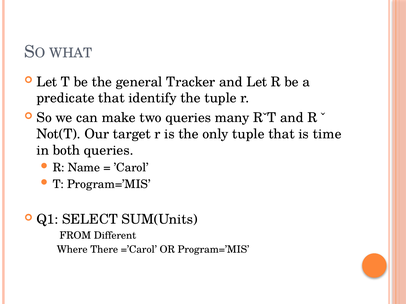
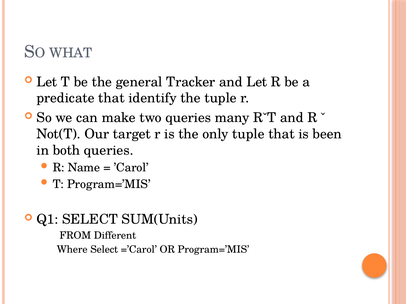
time: time -> been (327, 134)
Where There: There -> Select (104, 250)
